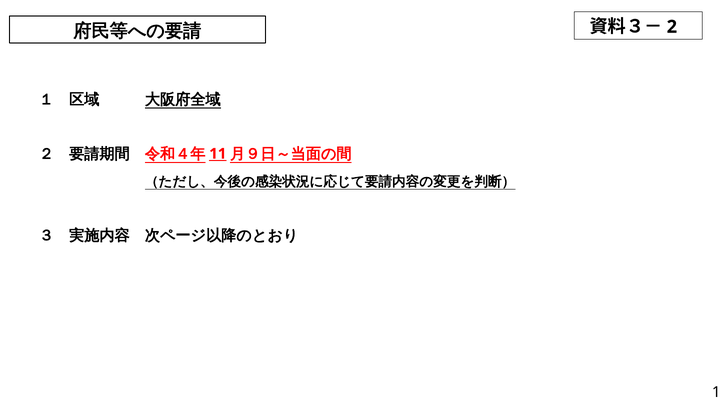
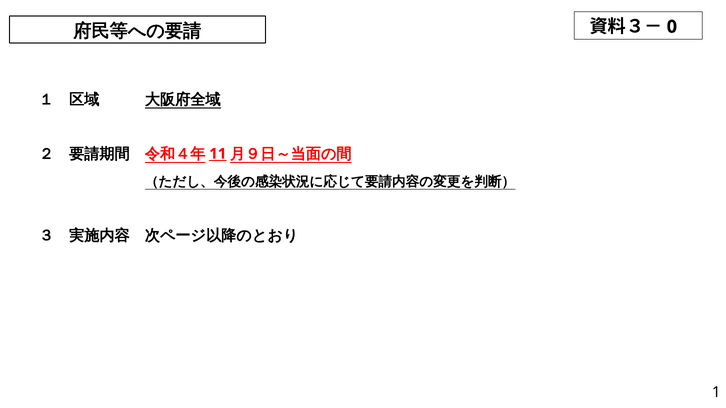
2: 2 -> 0 (672, 27)
